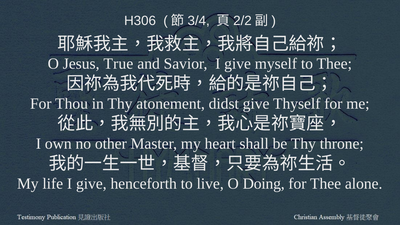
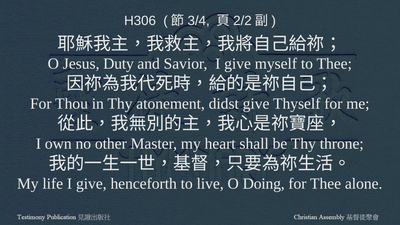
True: True -> Duty (119, 64)
